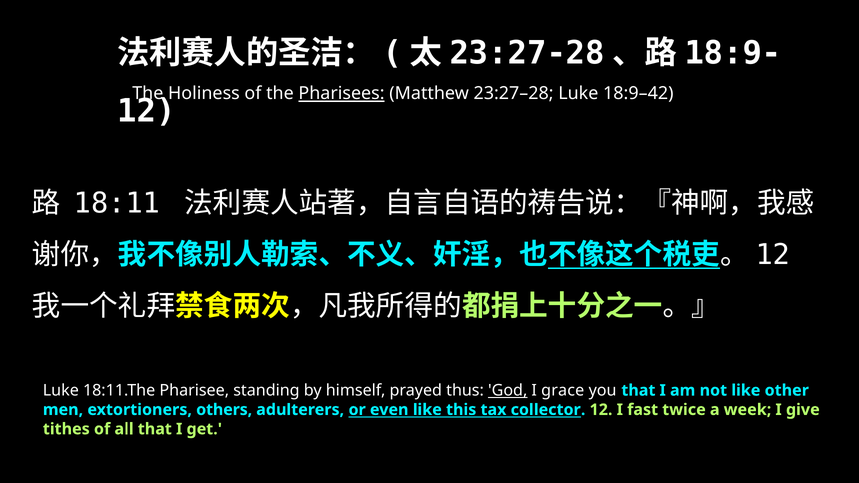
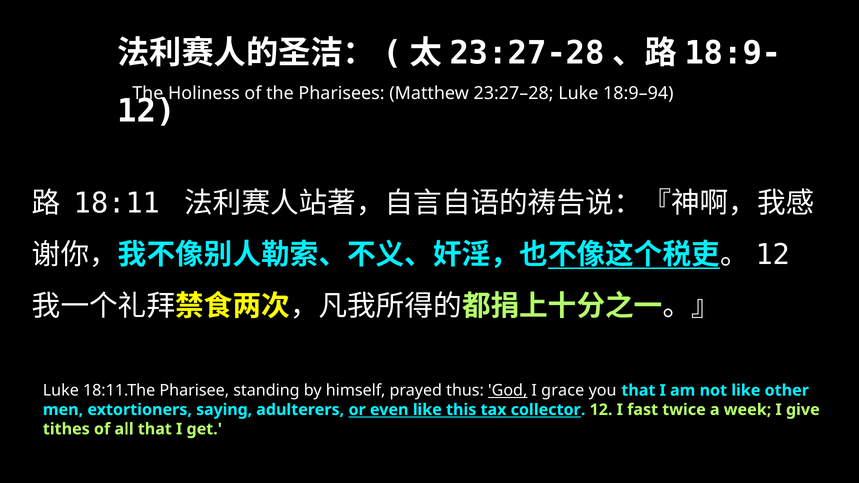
Pharisees underline: present -> none (342, 94)
18:9–42: 18:9–42 -> 18:9–94 (638, 94)
others: others -> saying (224, 410)
